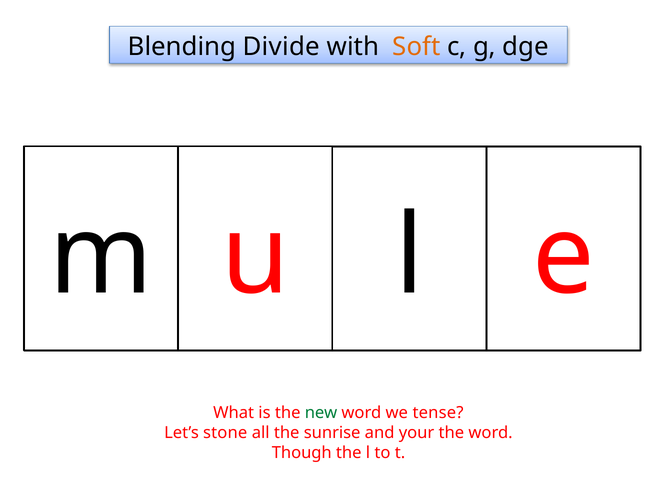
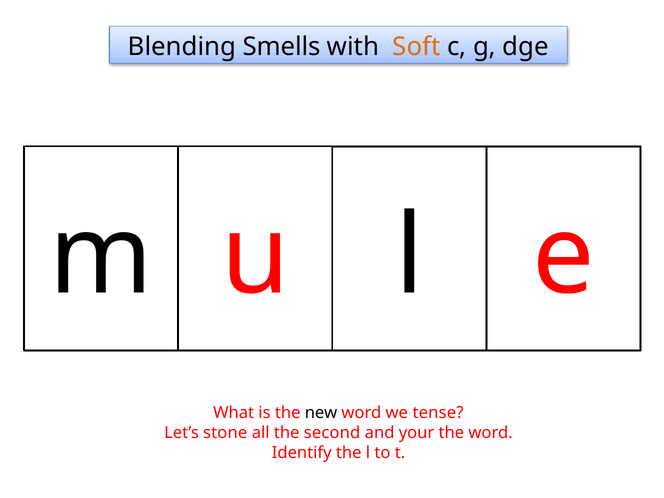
Divide: Divide -> Smells (282, 47)
new colour: green -> black (321, 413)
sunrise: sunrise -> second (332, 433)
Though: Though -> Identify (302, 453)
